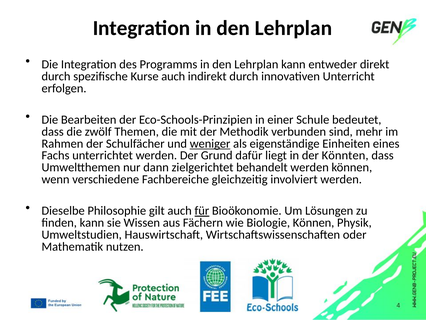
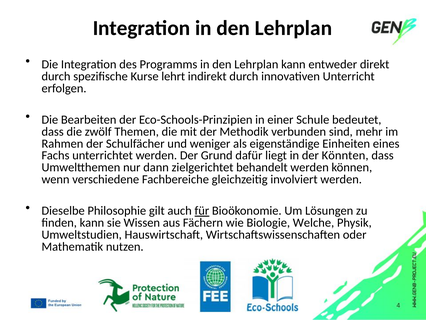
Kurse auch: auch -> lehrt (173, 76)
weniger underline: present -> none (210, 143)
Biologie Können: Können -> Welche (314, 222)
